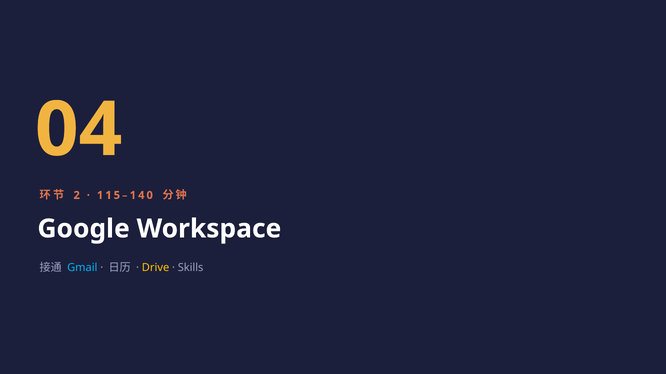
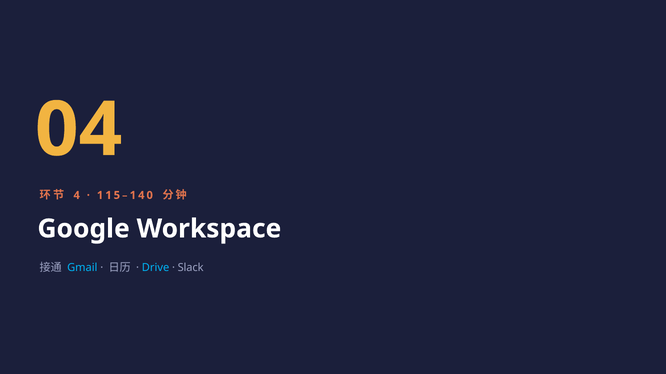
2: 2 -> 4 (77, 196)
Drive colour: yellow -> light blue (156, 268)
Skills: Skills -> Slack (191, 268)
